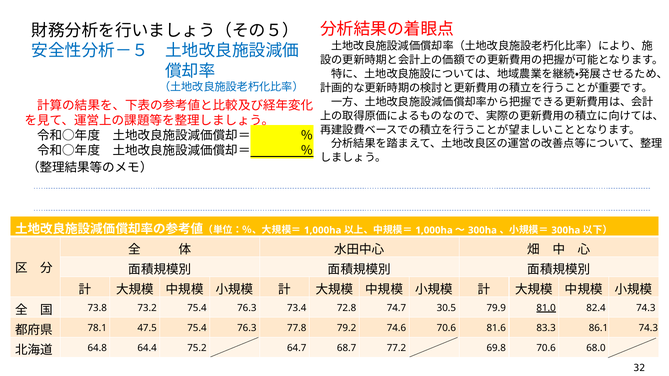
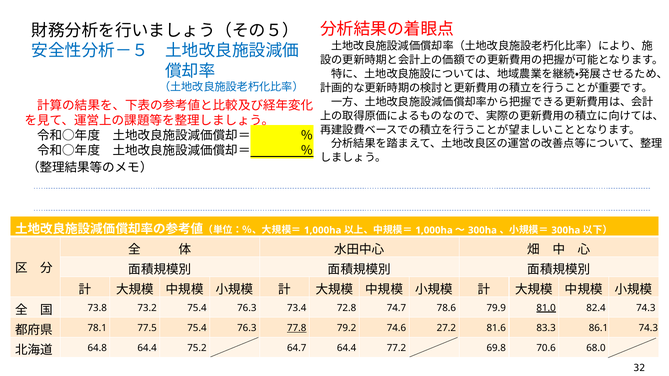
30.5: 30.5 -> 78.6 (446, 308)
47.5: 47.5 -> 77.5 (147, 328)
77.8 underline: none -> present (297, 328)
74.6 70.6: 70.6 -> 27.2 (446, 328)
64.7 68.7: 68.7 -> 64.4 (347, 348)
